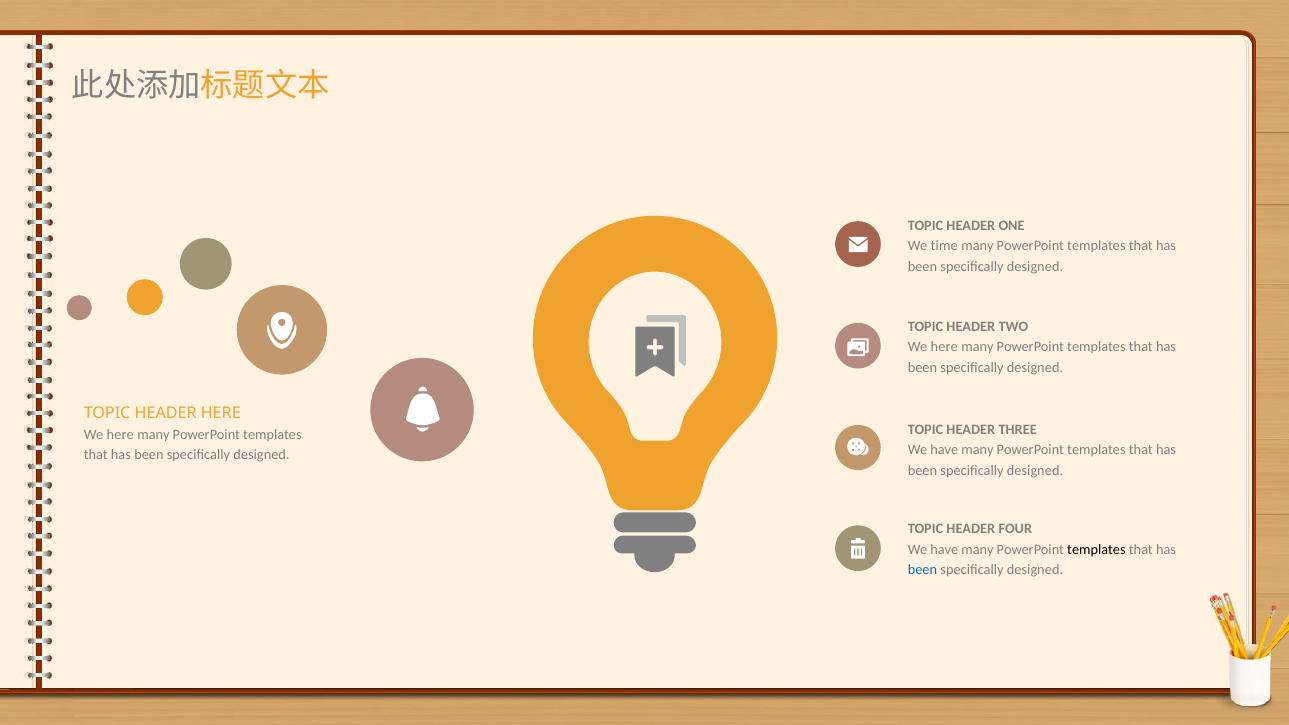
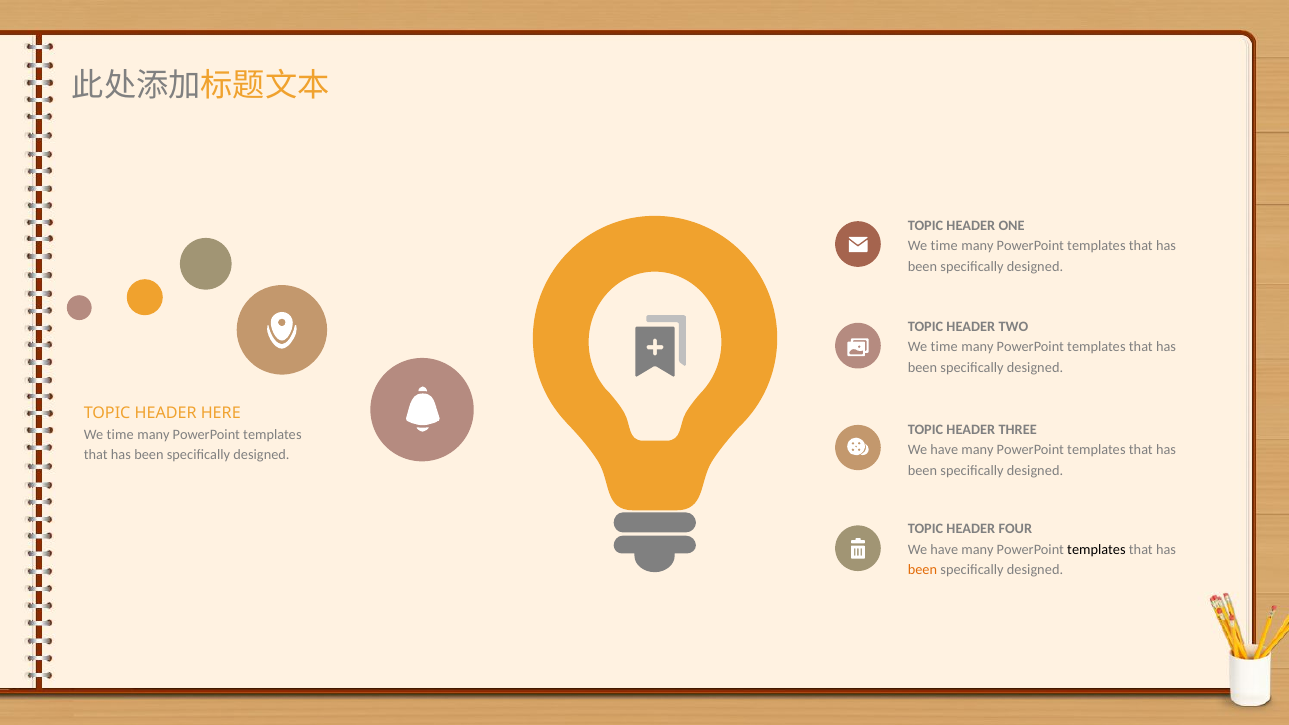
here: here -> time (944, 347)
here: here -> time (120, 435)
been colour: blue -> orange (922, 570)
